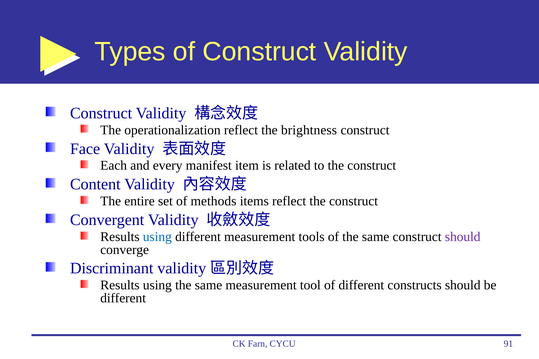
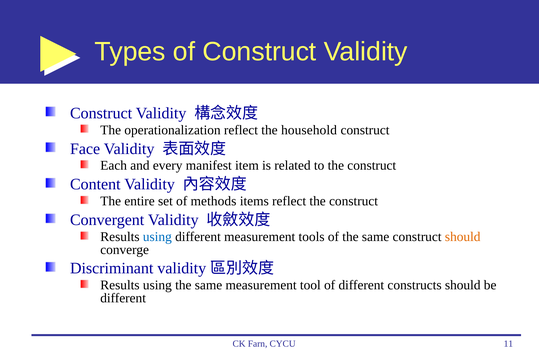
brightness: brightness -> household (309, 130)
should colour: purple -> orange (463, 237)
91: 91 -> 11 (508, 344)
